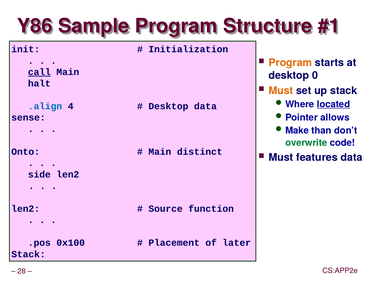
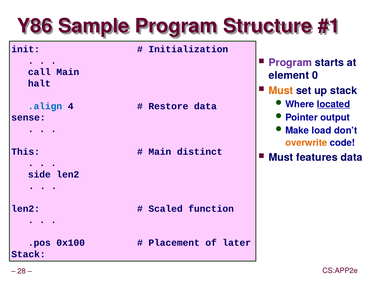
Program colour: orange -> purple (290, 63)
call underline: present -> none (39, 72)
desktop: desktop -> element (289, 75)
Desktop: Desktop -> Restore (168, 106)
allows: allows -> output (335, 117)
than: than -> load (321, 131)
overwrite colour: green -> orange (306, 143)
Onto: Onto -> This (26, 152)
Source: Source -> Scaled (166, 209)
